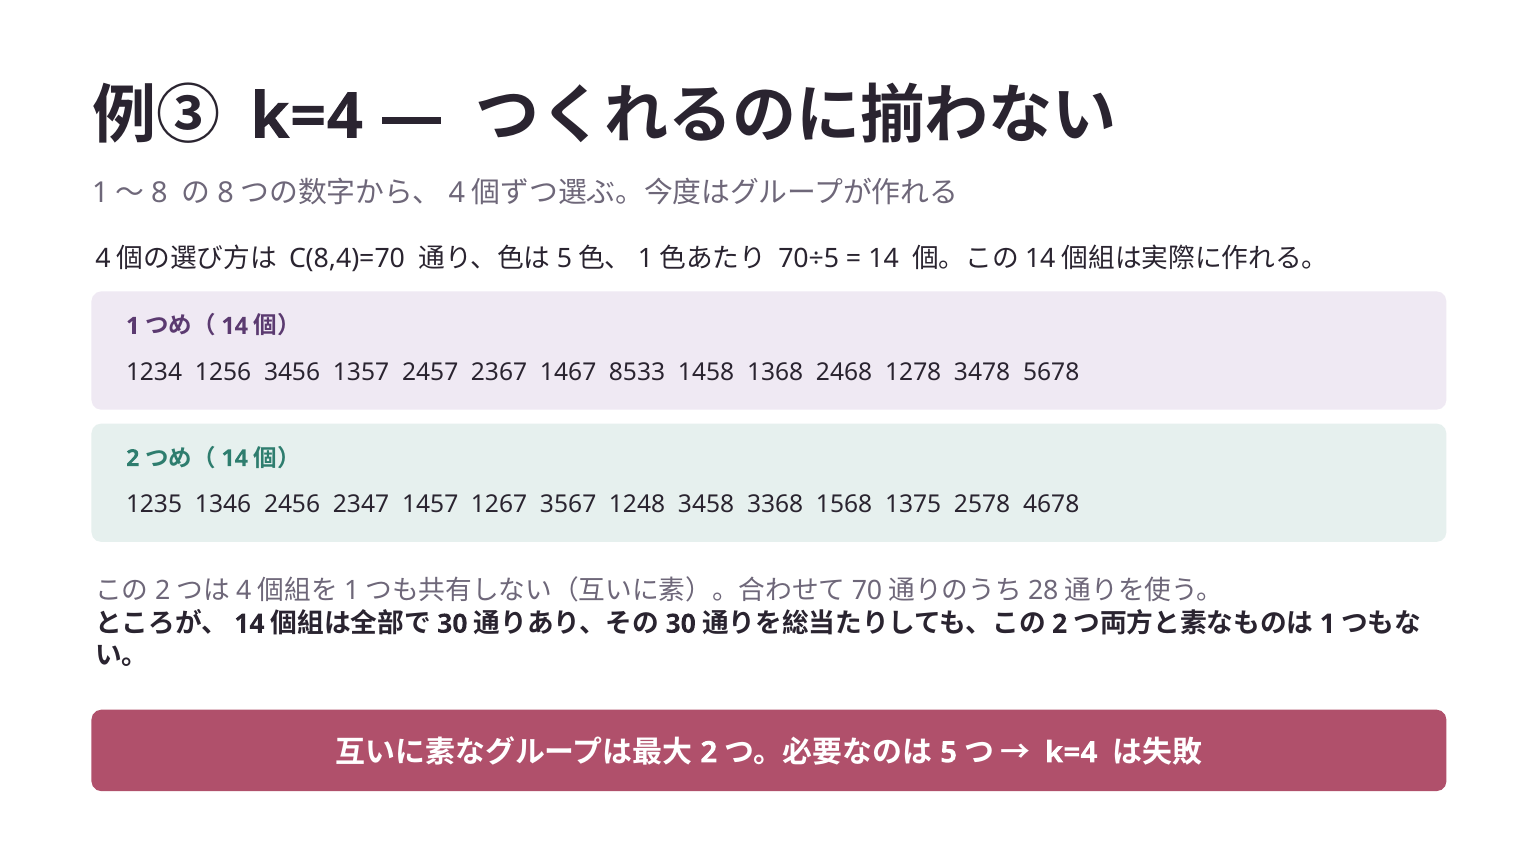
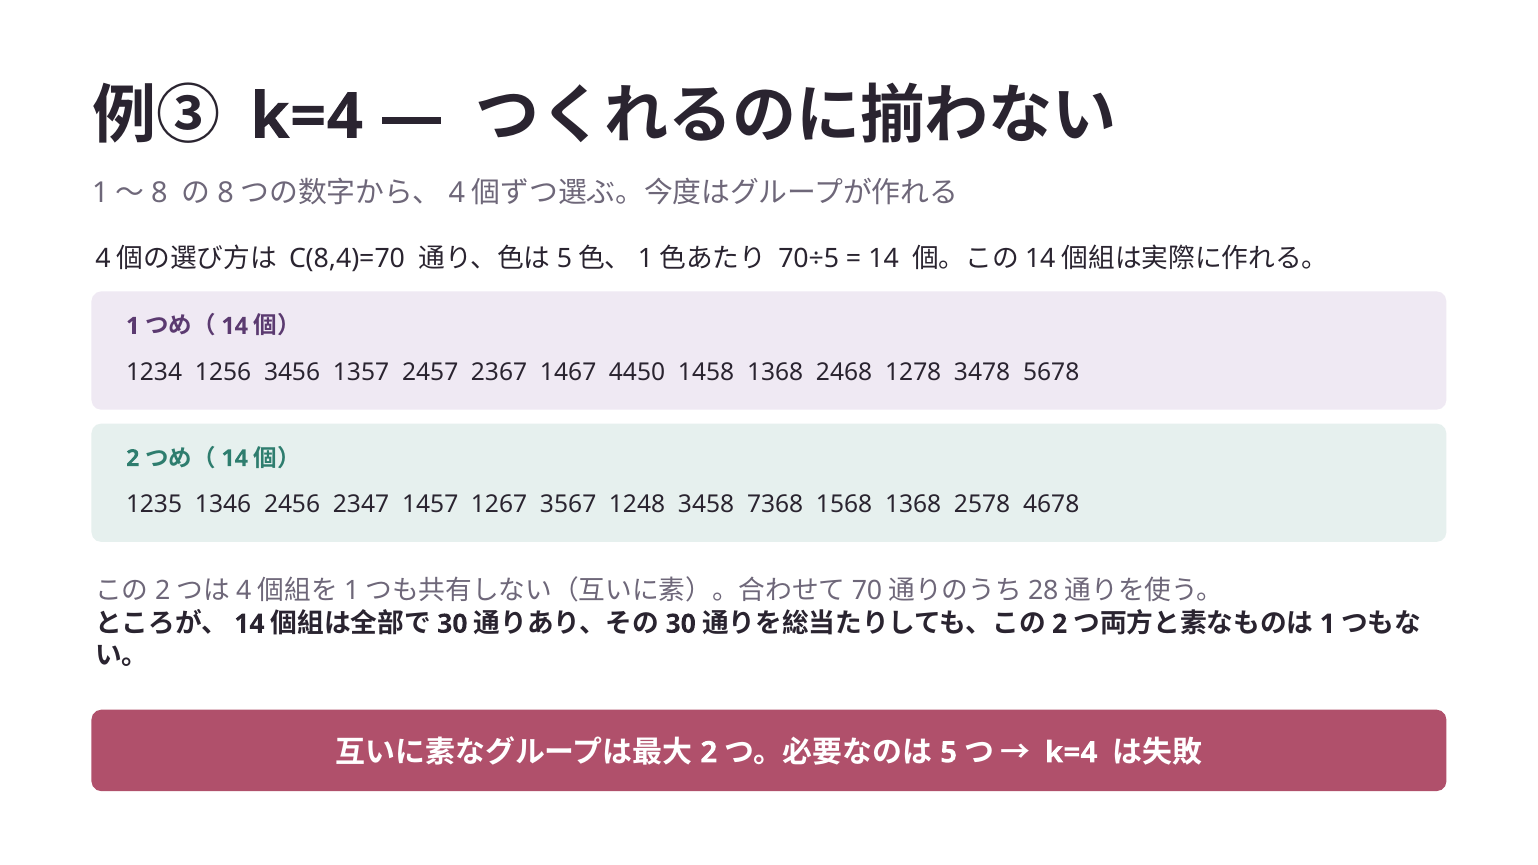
8533: 8533 -> 4450 (637, 372)
3368: 3368 -> 7368 (775, 505)
1568 1375: 1375 -> 1368 (913, 505)
